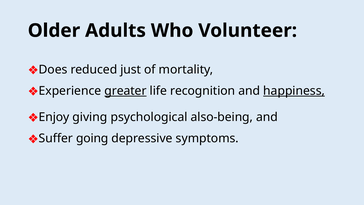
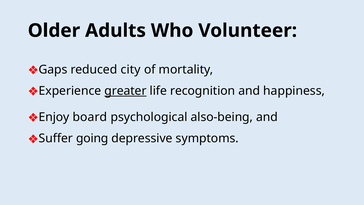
Does: Does -> Gaps (53, 69)
just: just -> city (131, 69)
happiness underline: present -> none (294, 91)
giving: giving -> board (90, 117)
